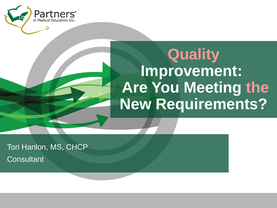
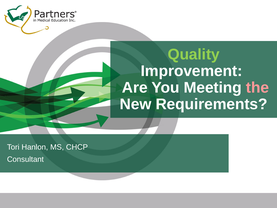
Quality colour: pink -> light green (194, 54)
